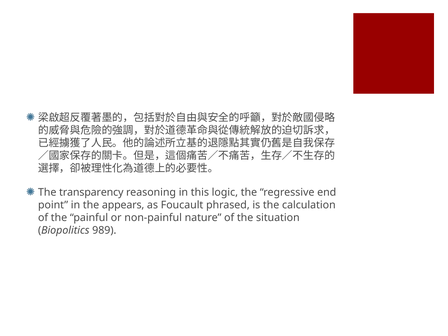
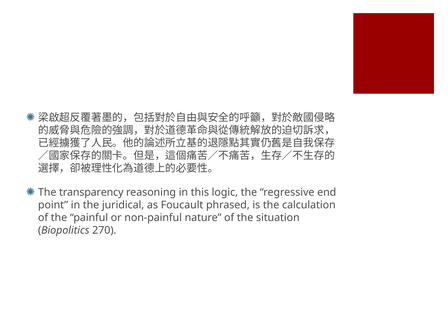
appears: appears -> juridical (123, 205)
989: 989 -> 270 (104, 230)
